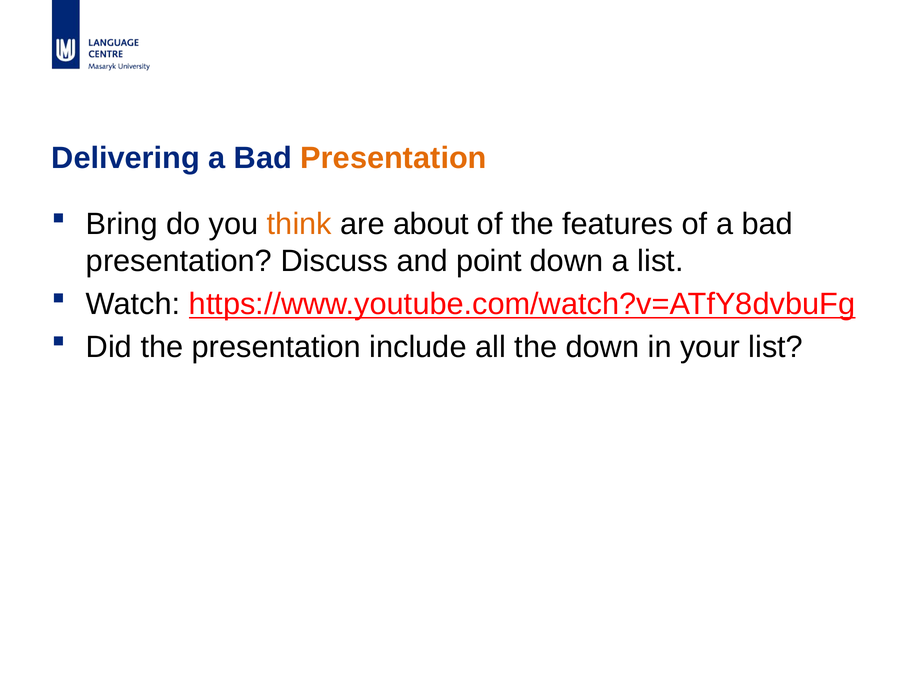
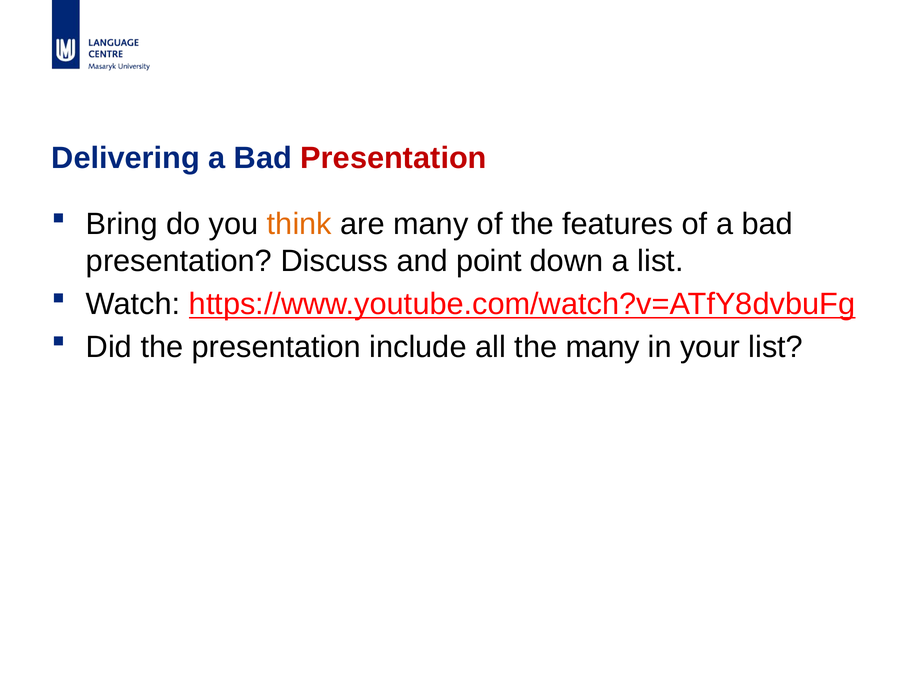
Presentation colour: orange -> red (394, 158)
are about: about -> many (431, 224)
the down: down -> many (603, 347)
